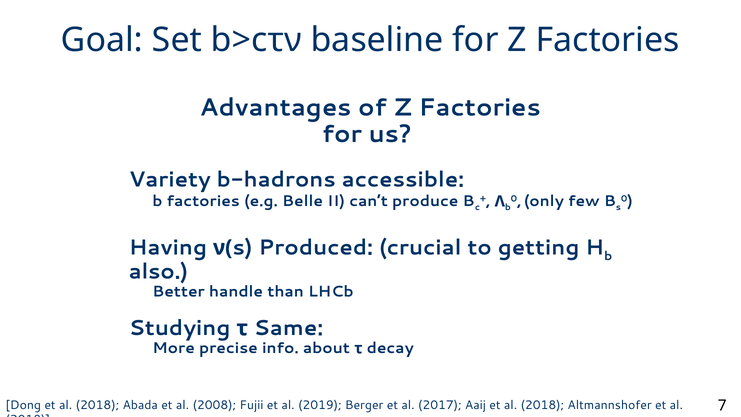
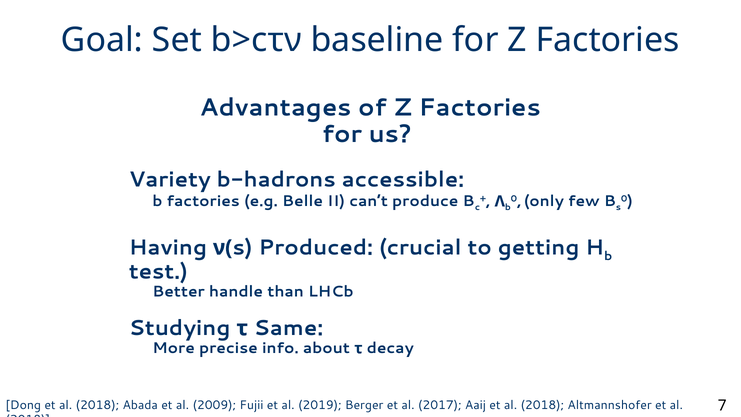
also: also -> test (158, 271)
2008: 2008 -> 2009 (214, 405)
